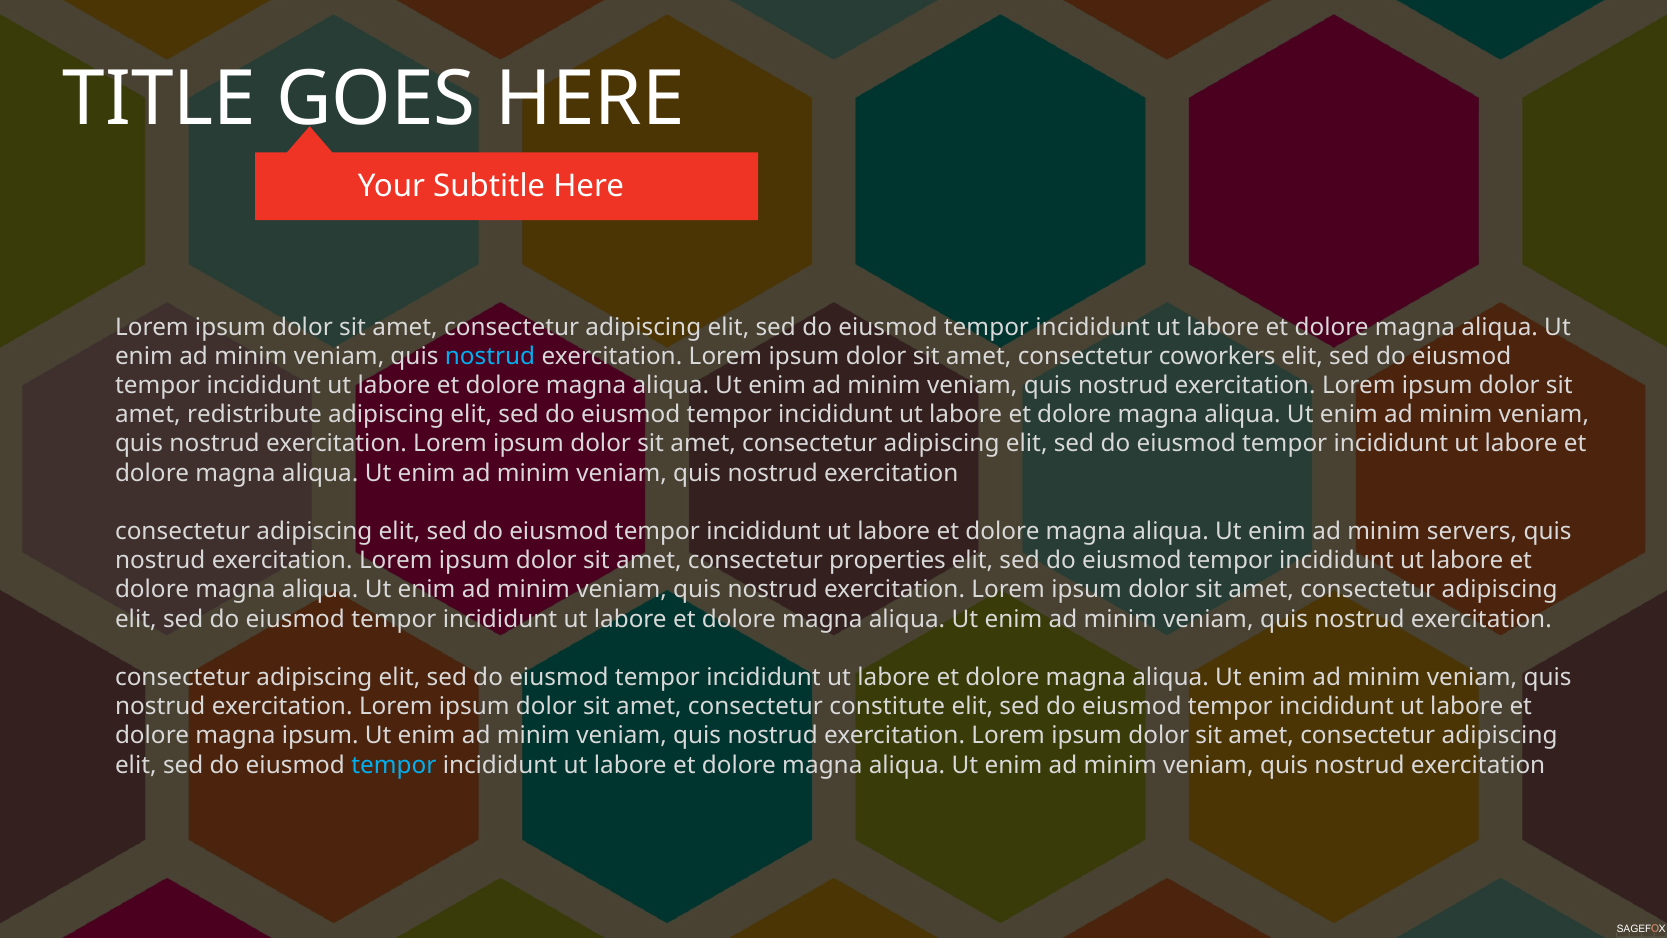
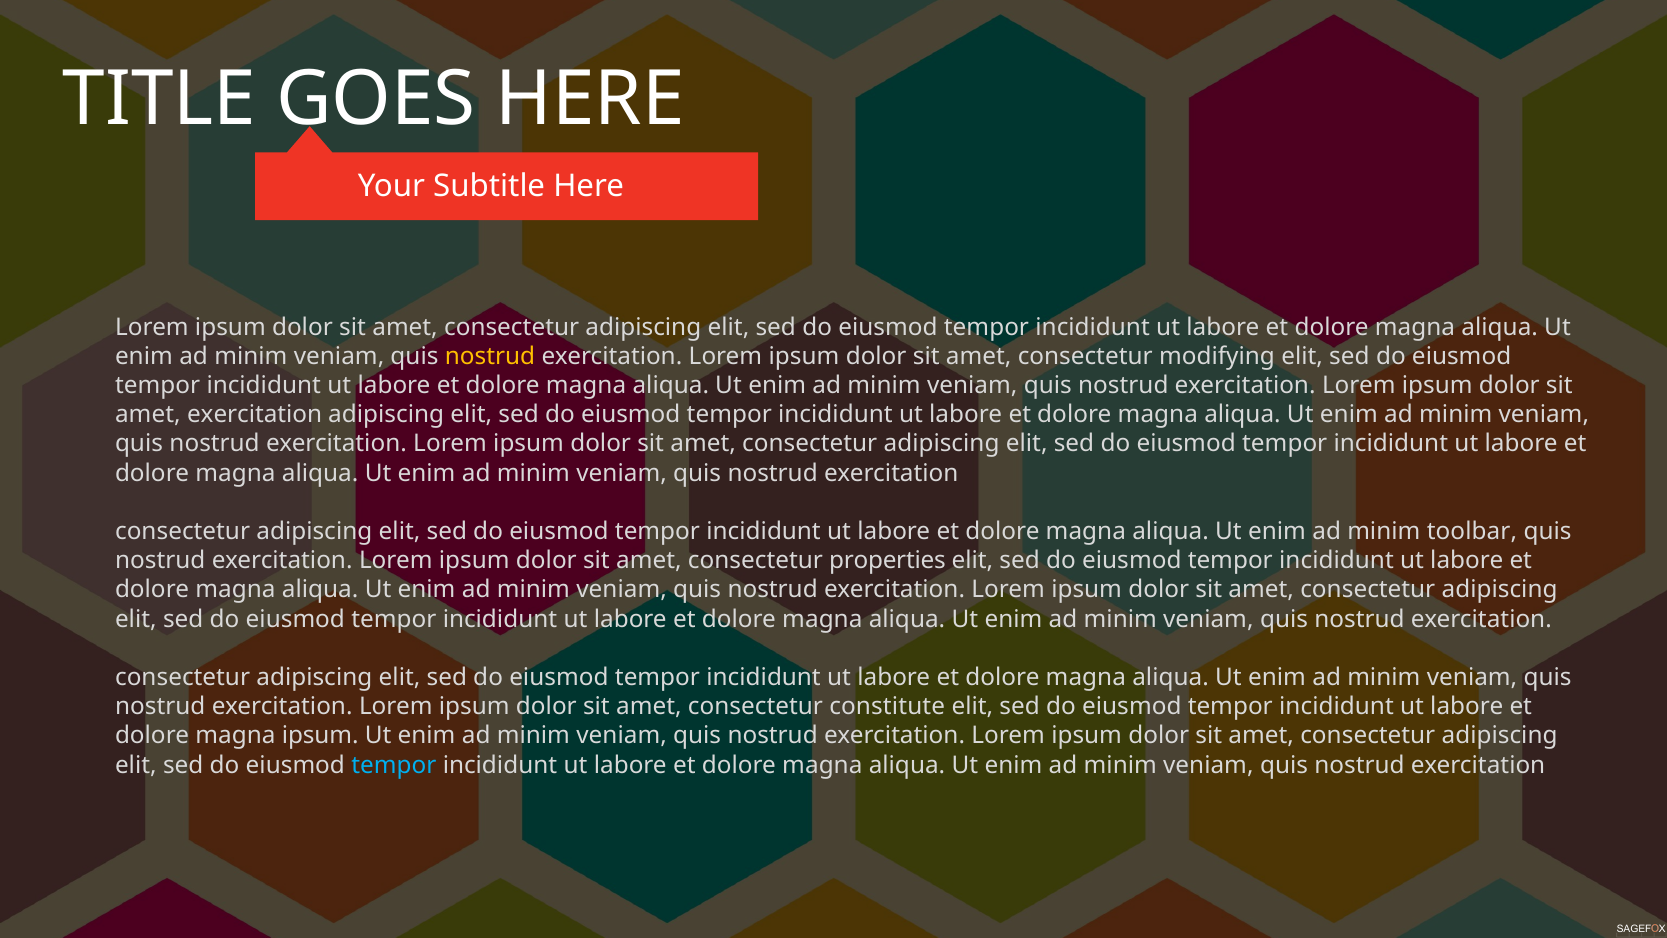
nostrud colour: light blue -> yellow (490, 356)
coworkers: coworkers -> modifying (1217, 356)
amet redistribute: redistribute -> exercitation (255, 414)
servers: servers -> toolbar (1472, 531)
